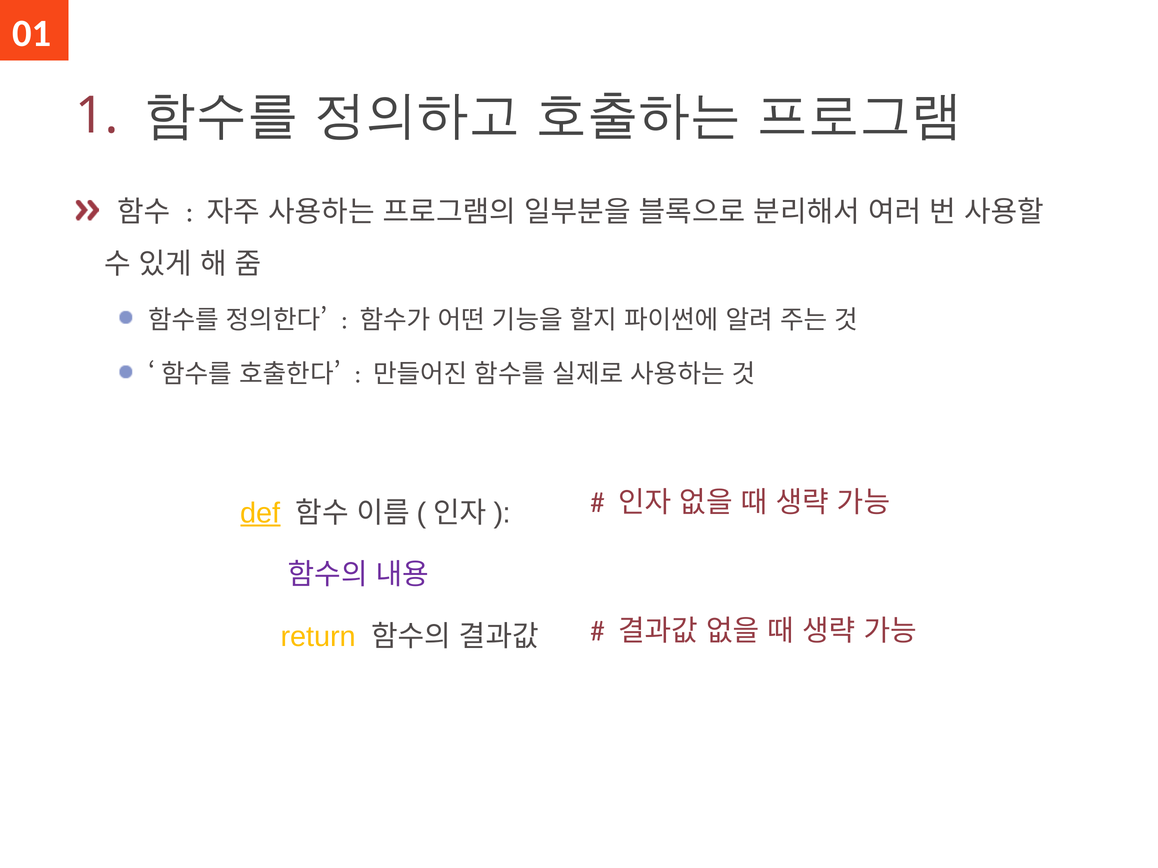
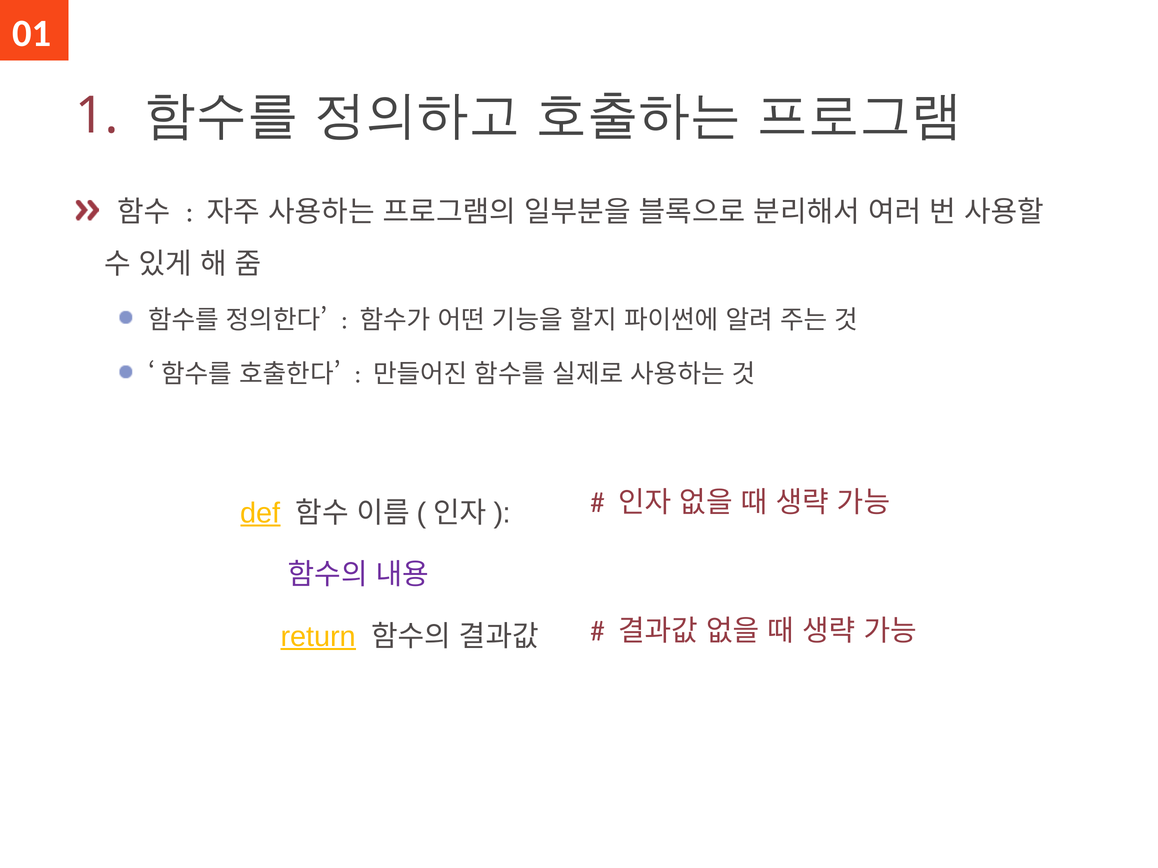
return underline: none -> present (318, 637)
